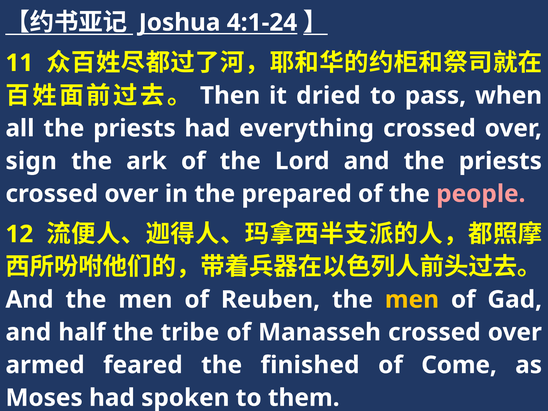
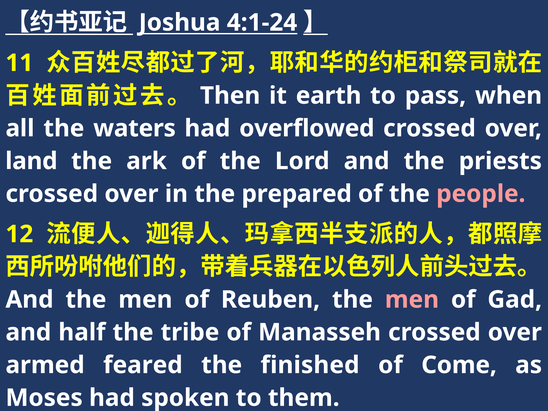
dried: dried -> earth (329, 96)
all the priests: priests -> waters (135, 128)
everything: everything -> overflowed (307, 128)
sign: sign -> land (31, 161)
men colour: yellow -> pink (412, 300)
